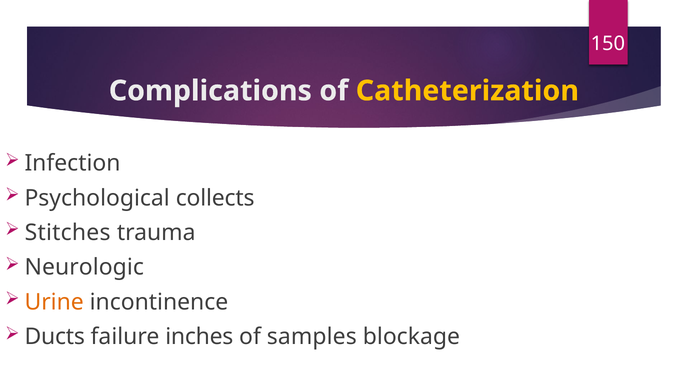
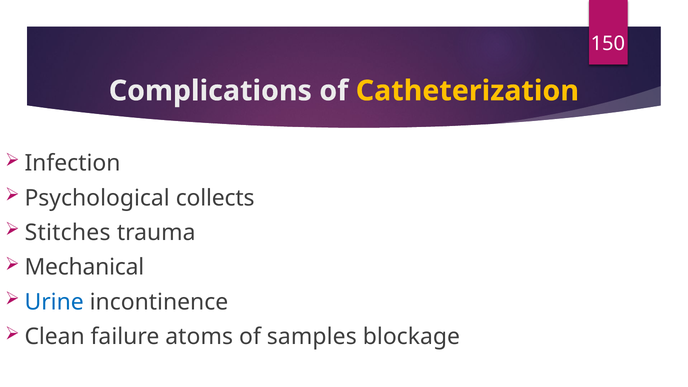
Neurologic: Neurologic -> Mechanical (84, 267)
Urine colour: orange -> blue (54, 302)
Ducts: Ducts -> Clean (55, 337)
inches: inches -> atoms (199, 337)
